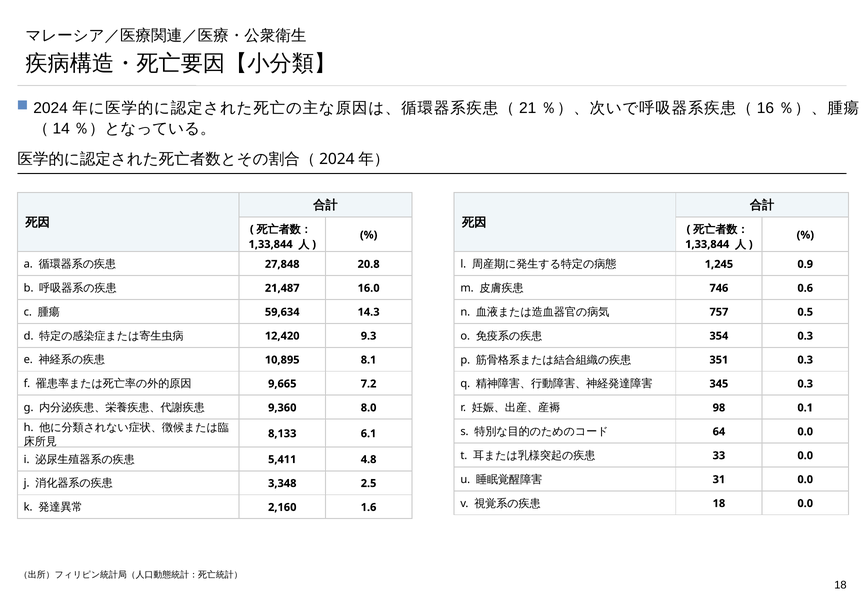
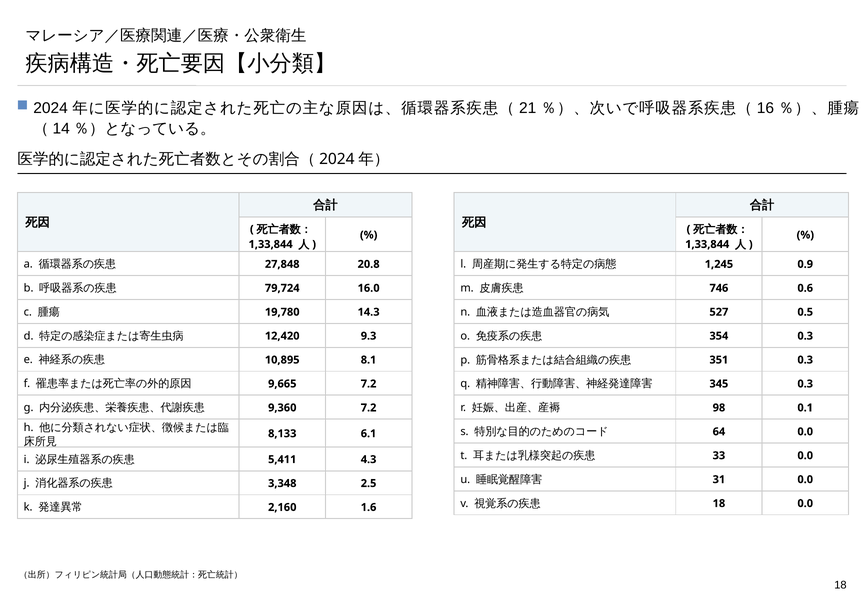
21,487: 21,487 -> 79,724 (282, 288)
59,634: 59,634 -> 19,780 (282, 312)
757: 757 -> 527 (719, 312)
9,360 8.0: 8.0 -> 7.2 (369, 408)
4.8: 4.8 -> 4.3 (369, 460)
